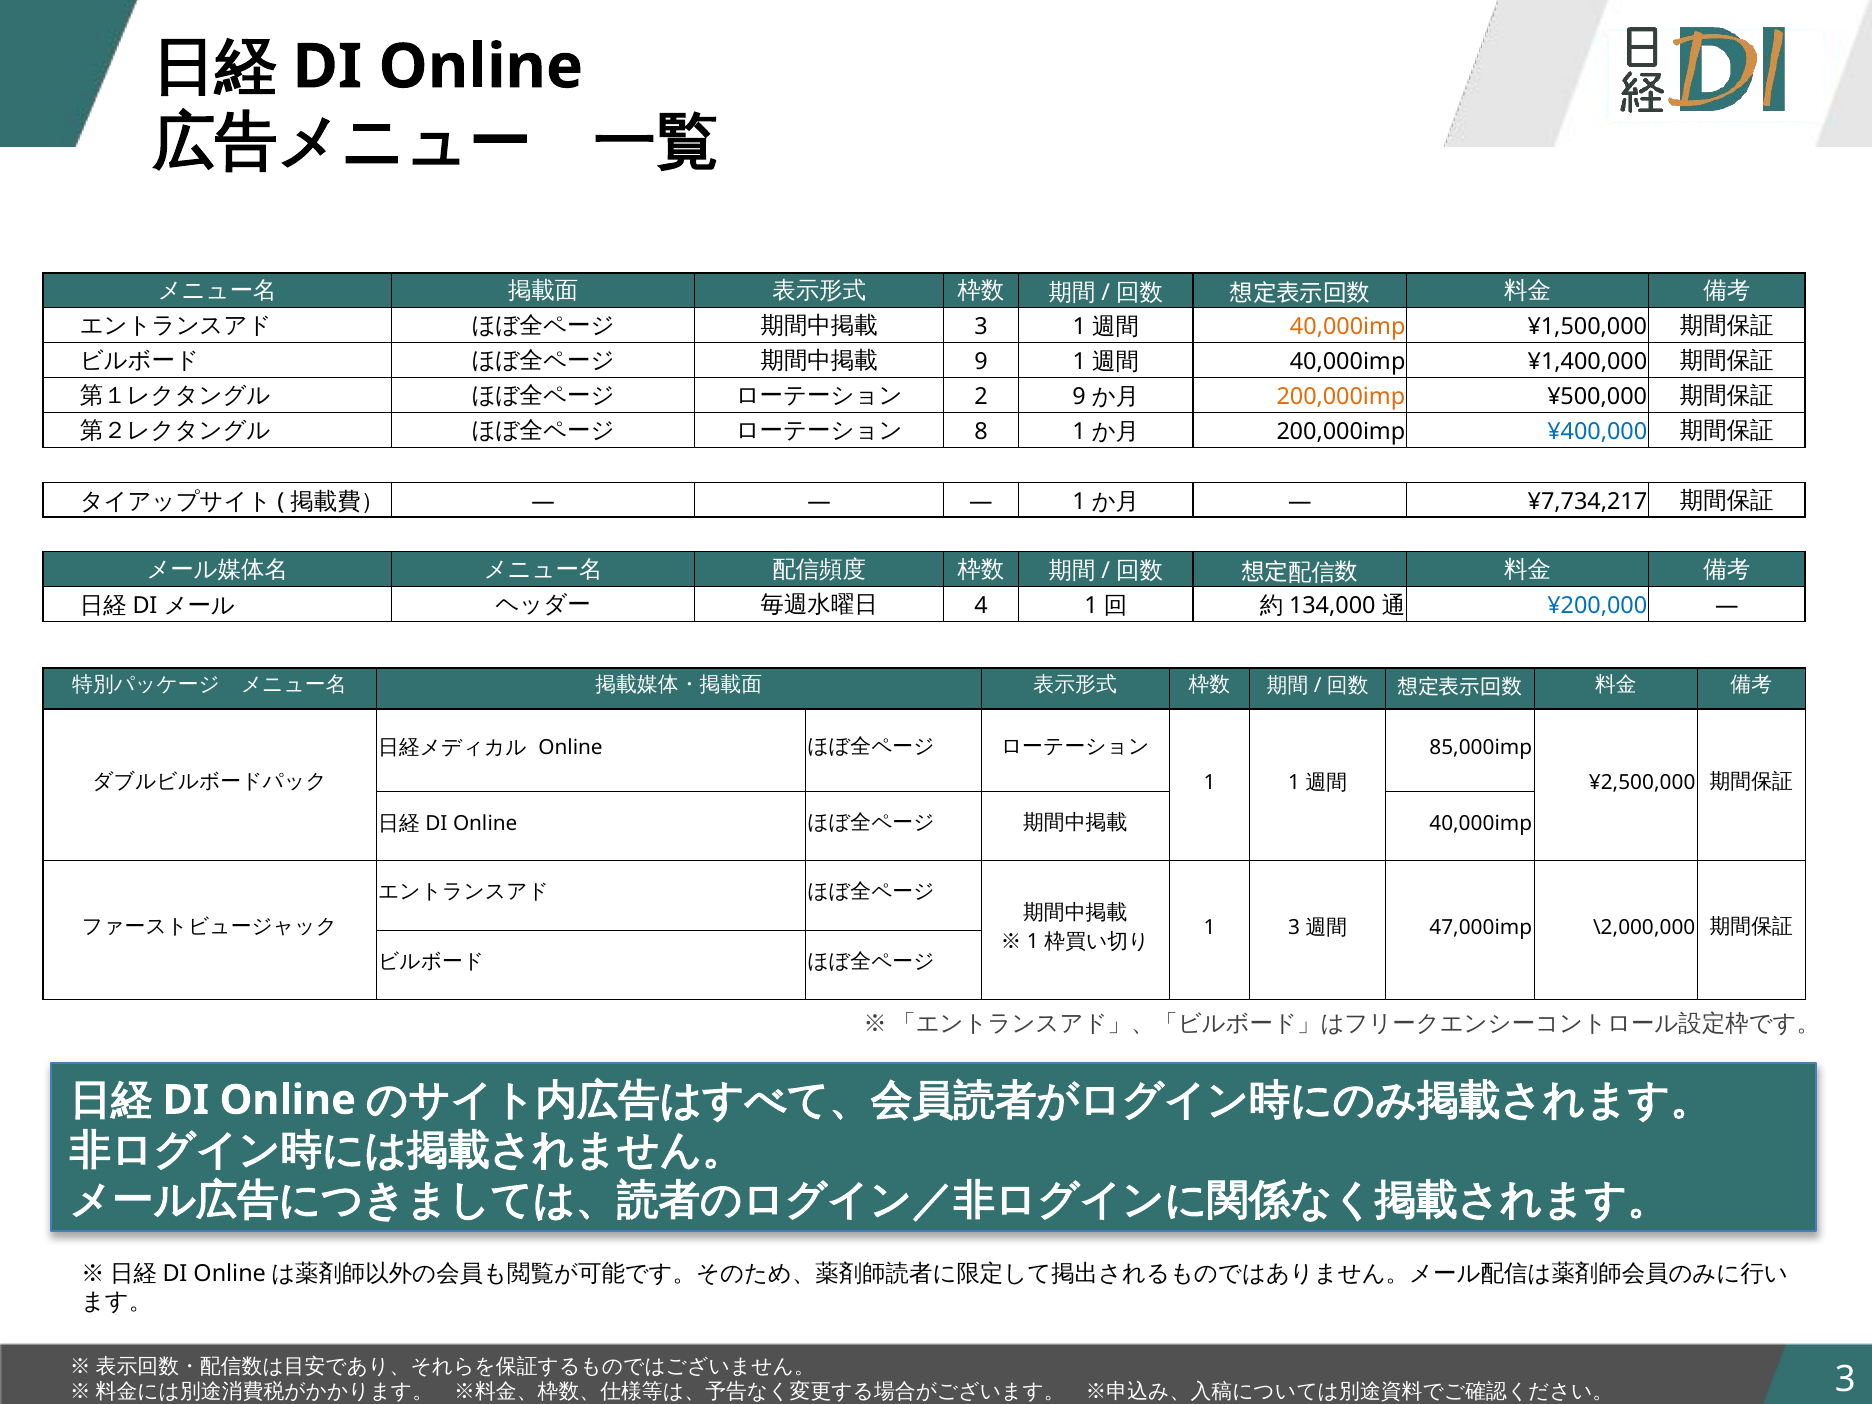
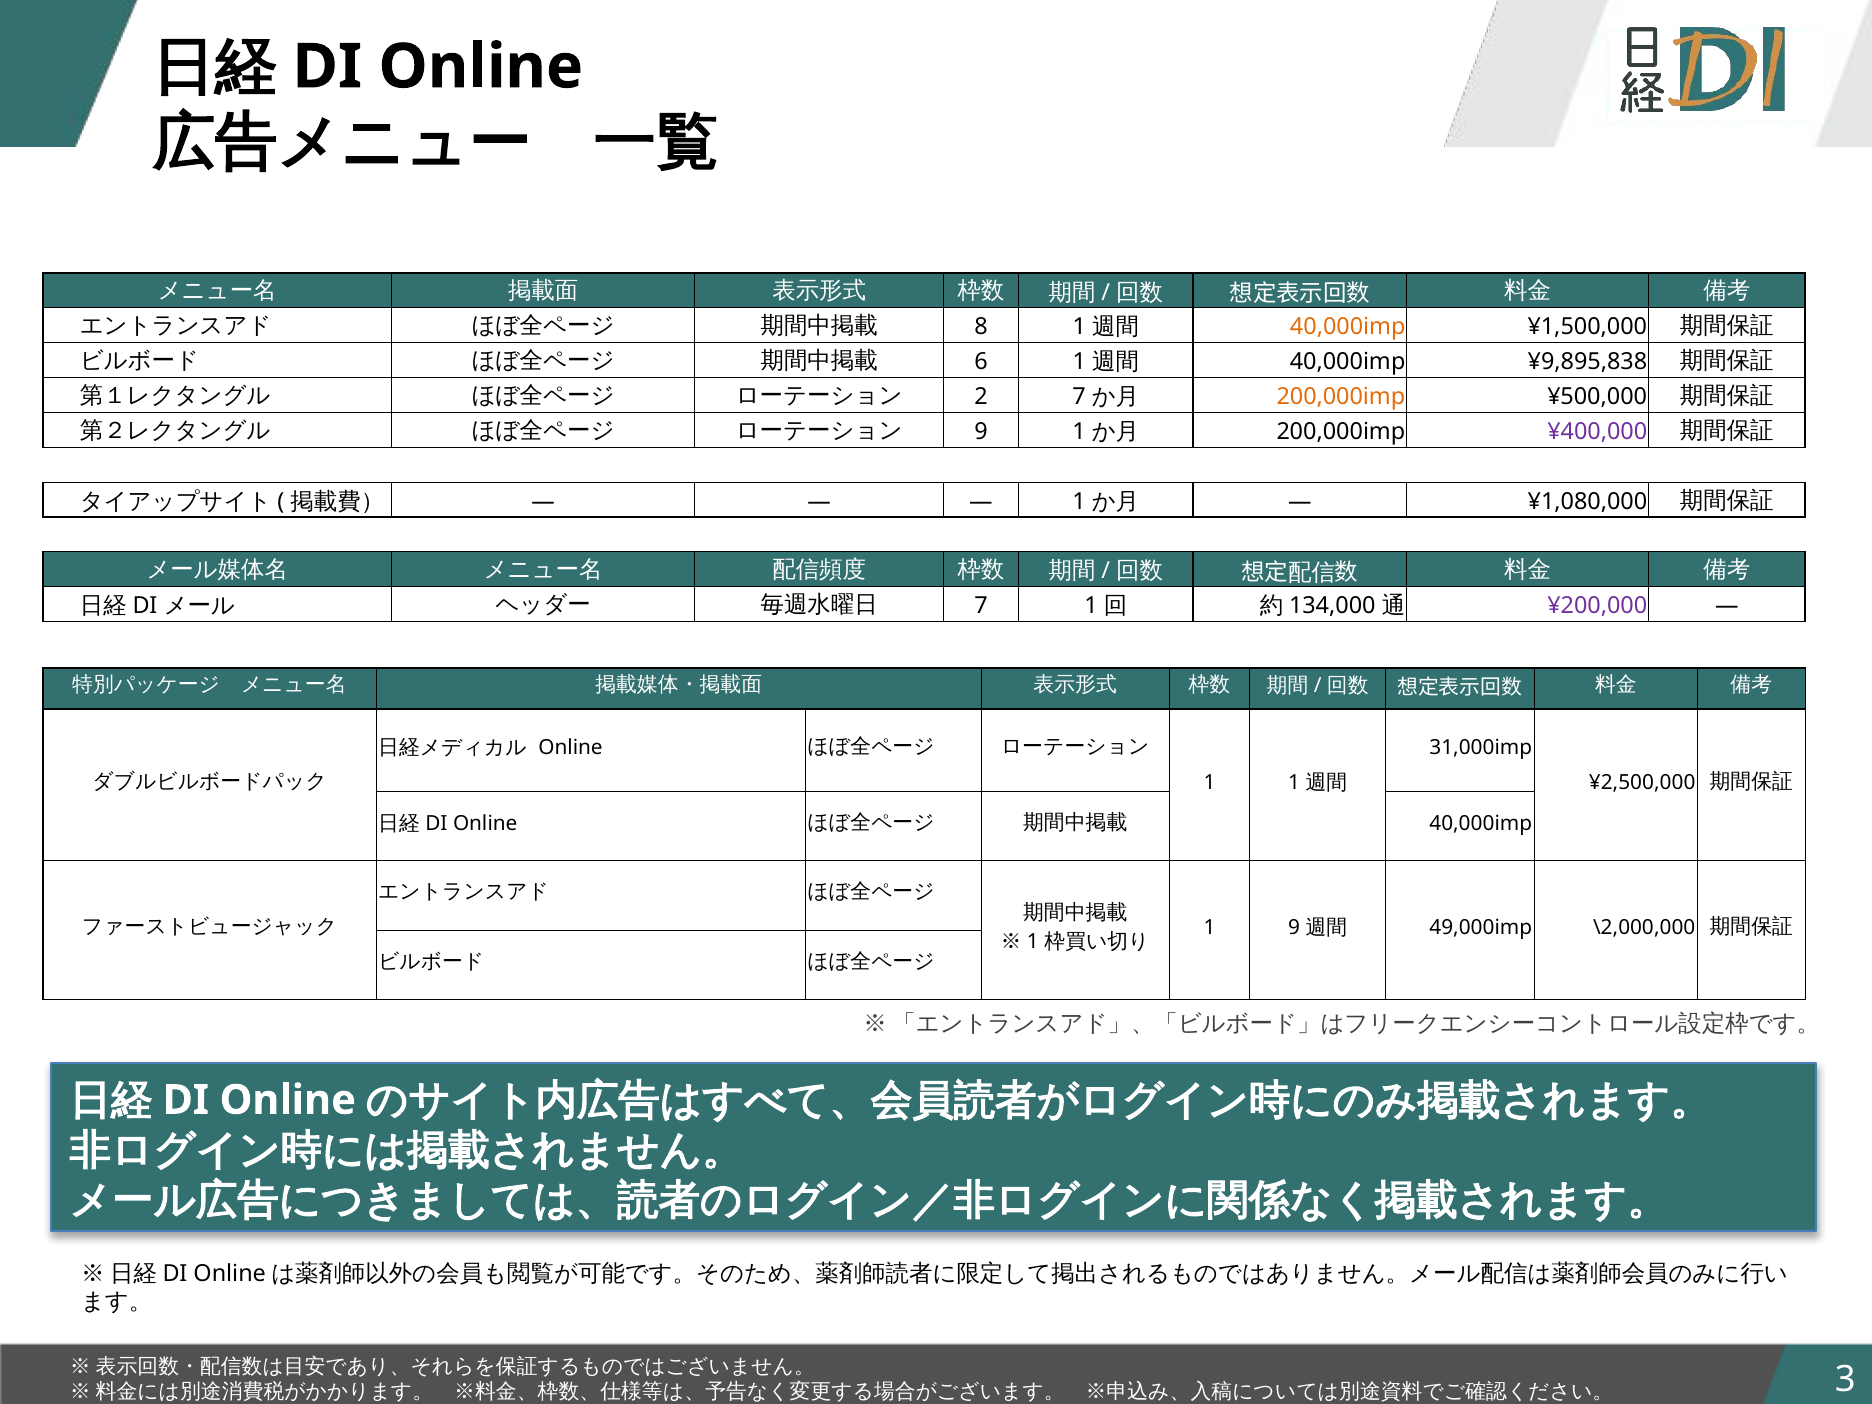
3: 3 -> 8 (981, 327)
9: 9 -> 6 (981, 362)
¥1,400,000: ¥1,400,000 -> ¥9,895,838 (1587, 362)
2 9: 9 -> 7 (1079, 397)
8: 8 -> 9 (981, 432)
¥400,000 colour: blue -> purple (1597, 432)
¥7,734,217: ¥7,734,217 -> ¥1,080,000 (1587, 502)
4: 4 -> 7 (981, 606)
¥200,000 colour: blue -> purple (1597, 606)
85,000imp: 85,000imp -> 31,000imp (1481, 748)
1 3: 3 -> 9 (1294, 928)
47,000imp: 47,000imp -> 49,000imp (1481, 928)
